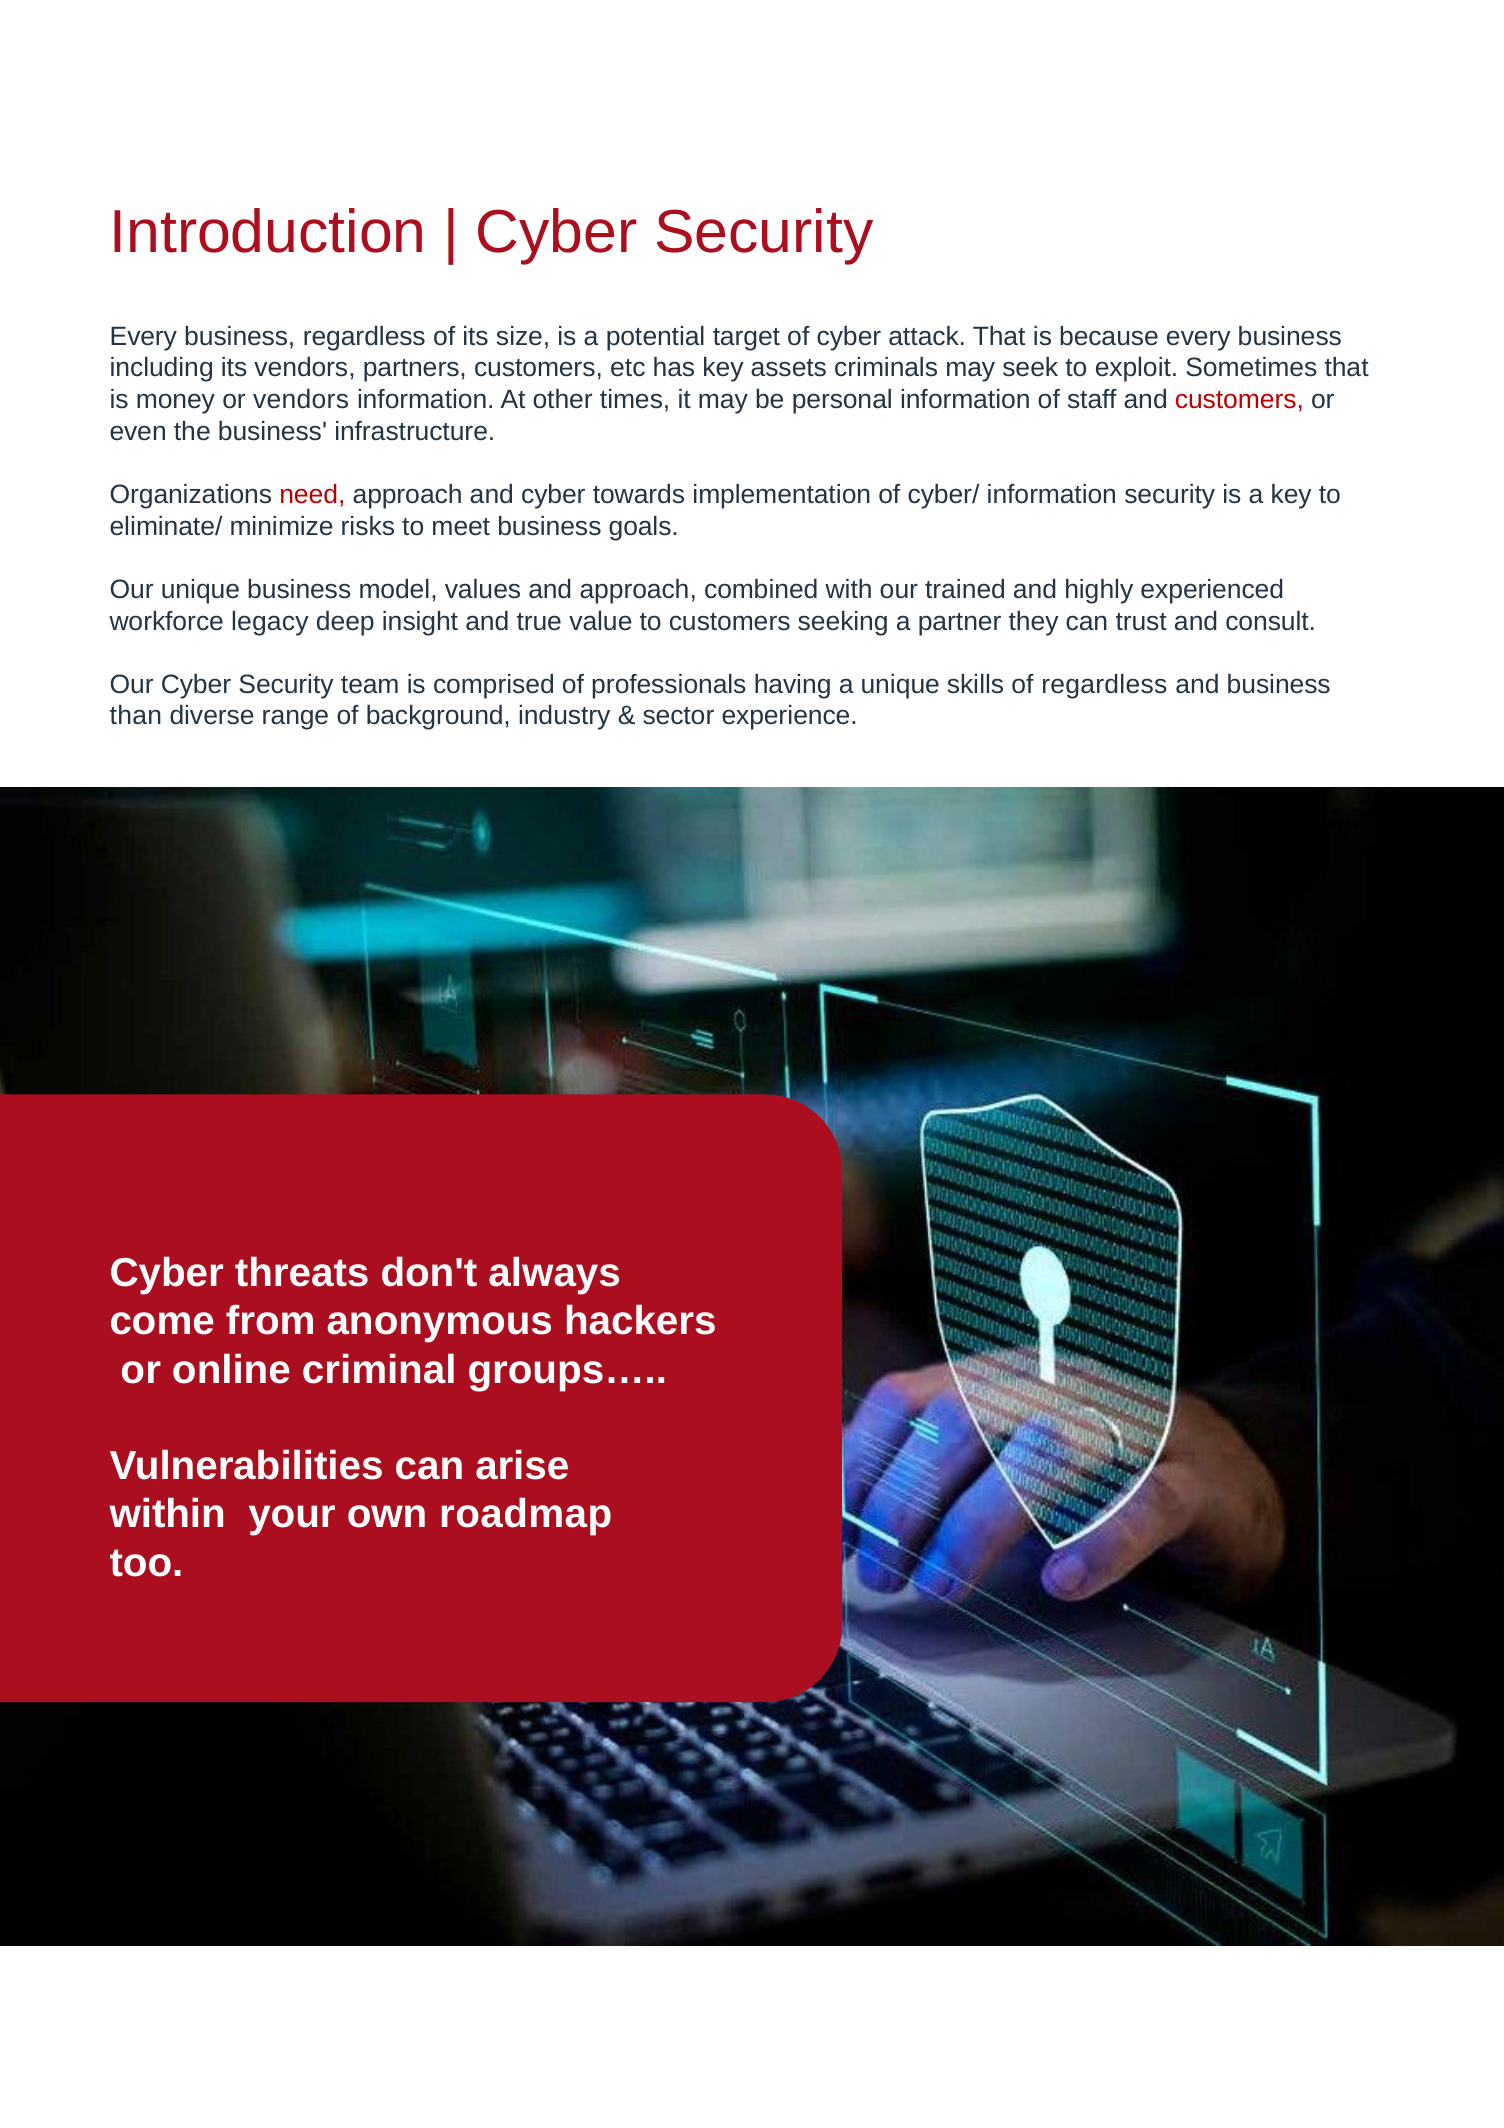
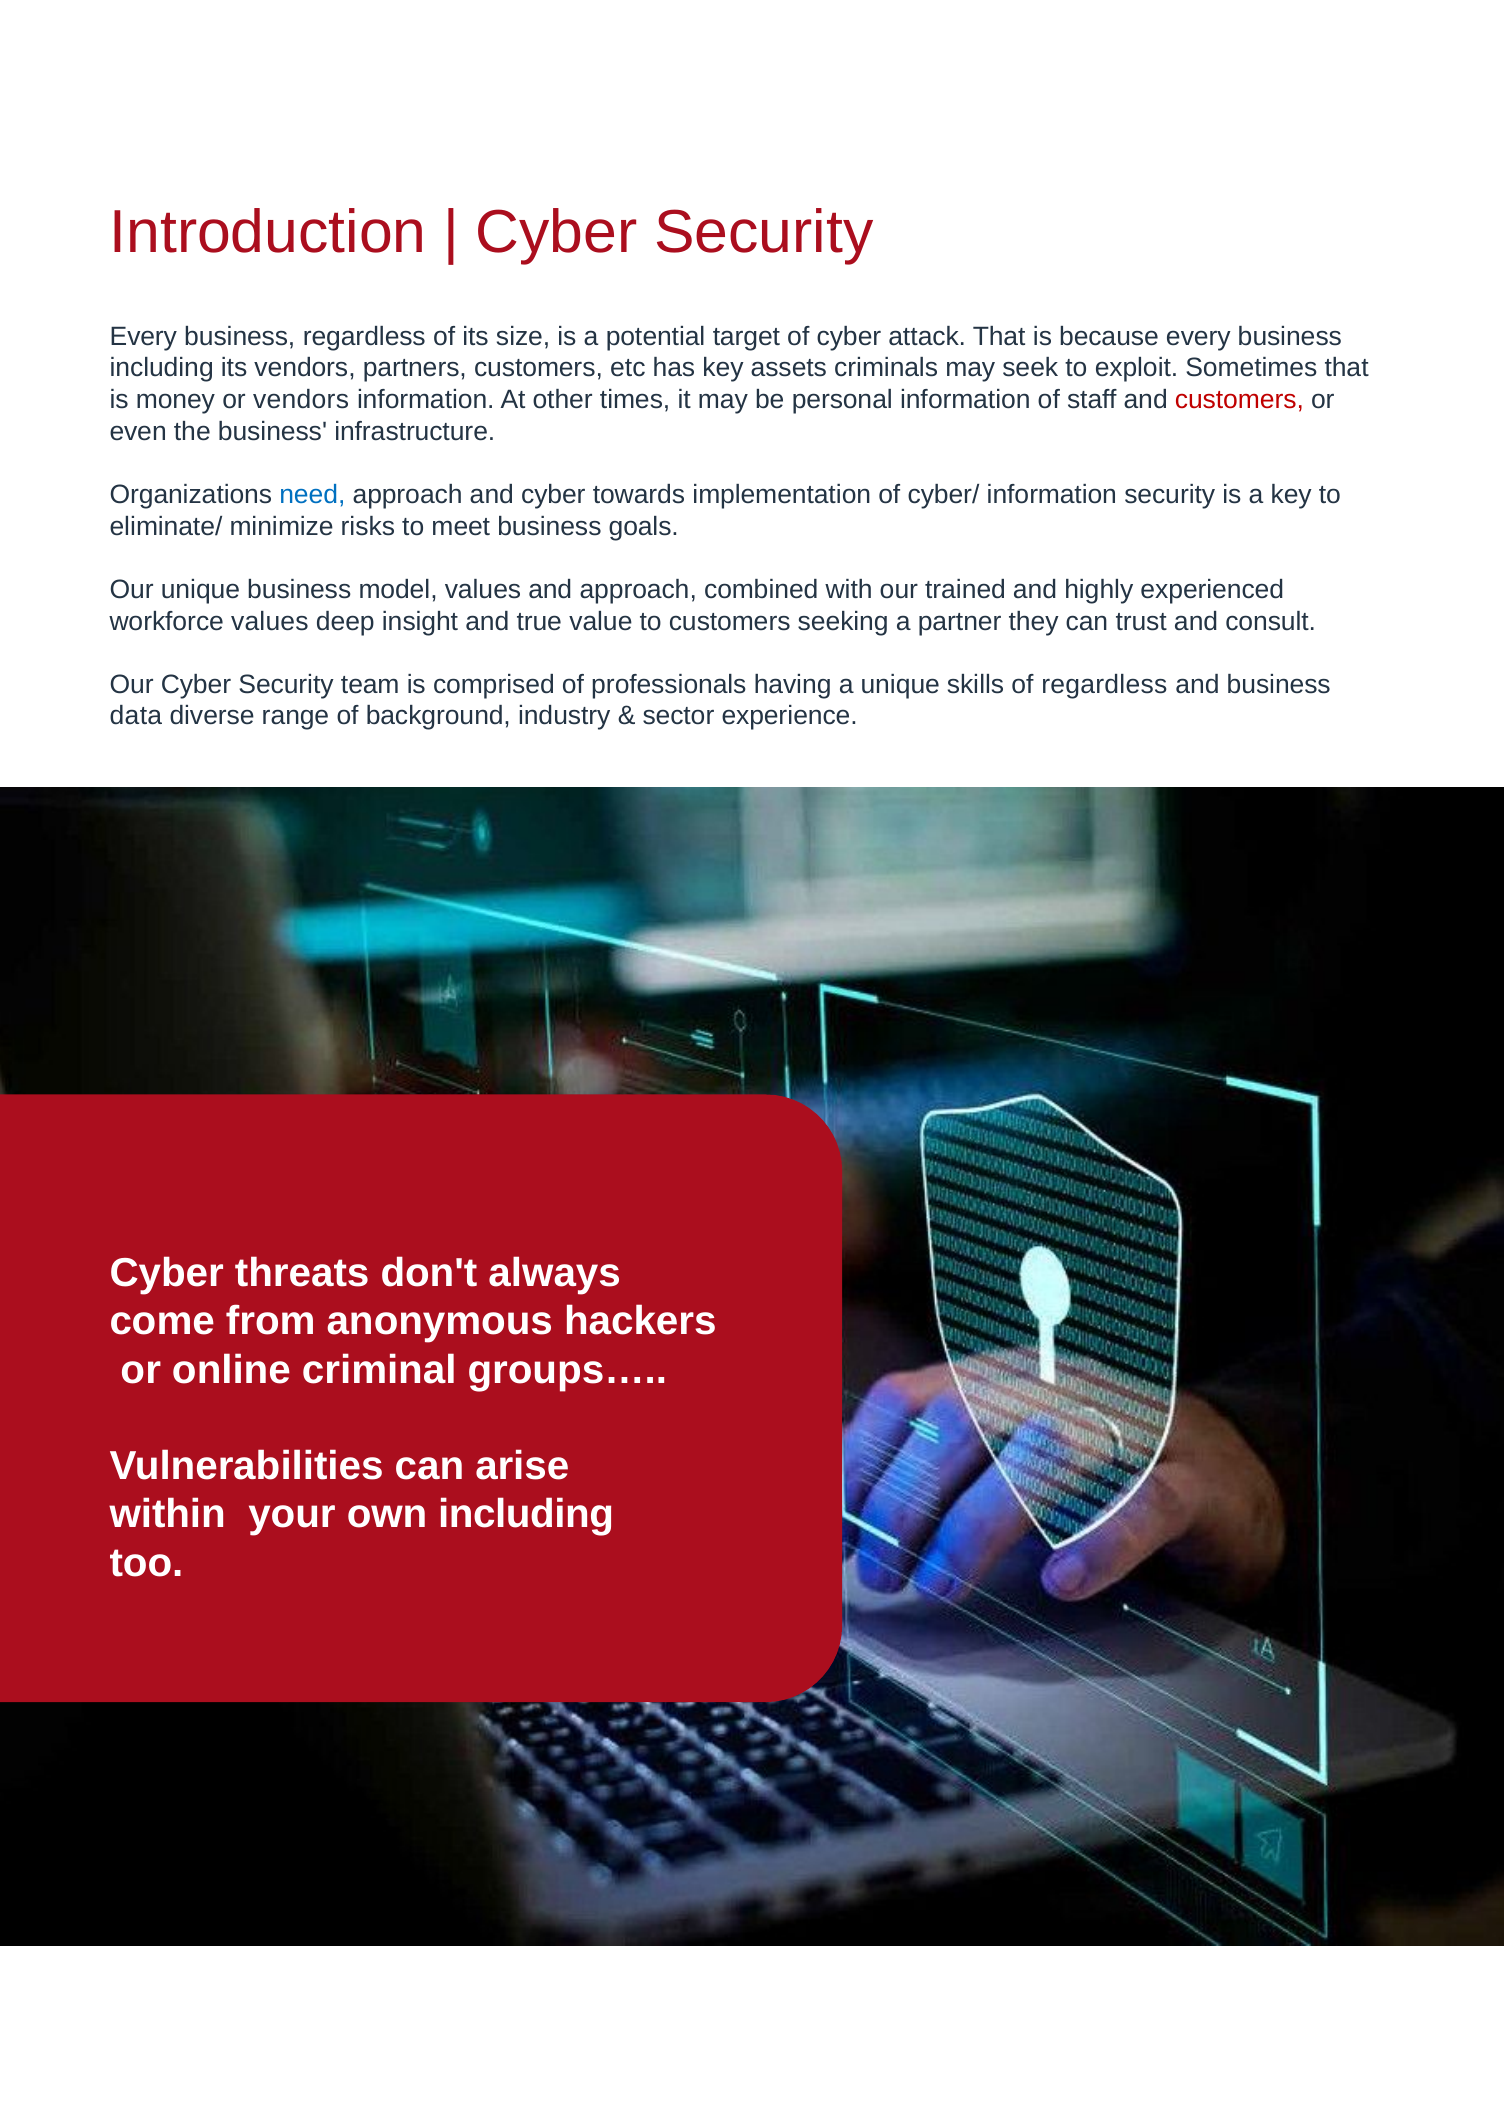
need colour: red -> blue (312, 495)
workforce legacy: legacy -> values (270, 622)
than: than -> data (136, 716)
own roadmap: roadmap -> including (526, 1515)
